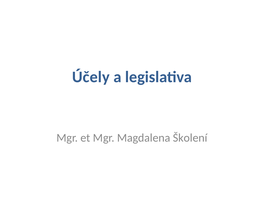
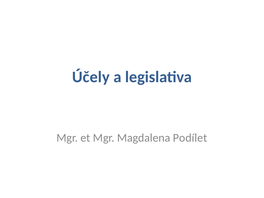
Školení: Školení -> Podílet (190, 138)
